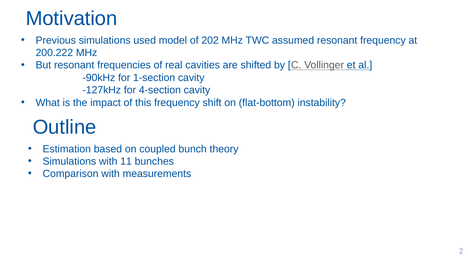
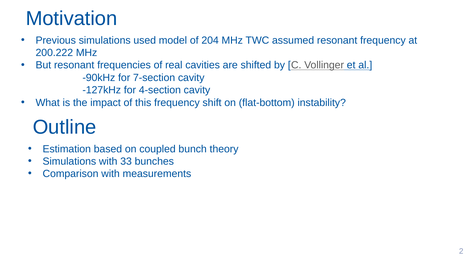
202: 202 -> 204 (210, 40)
1-section: 1-section -> 7-section (154, 78)
11: 11 -> 33 (126, 162)
